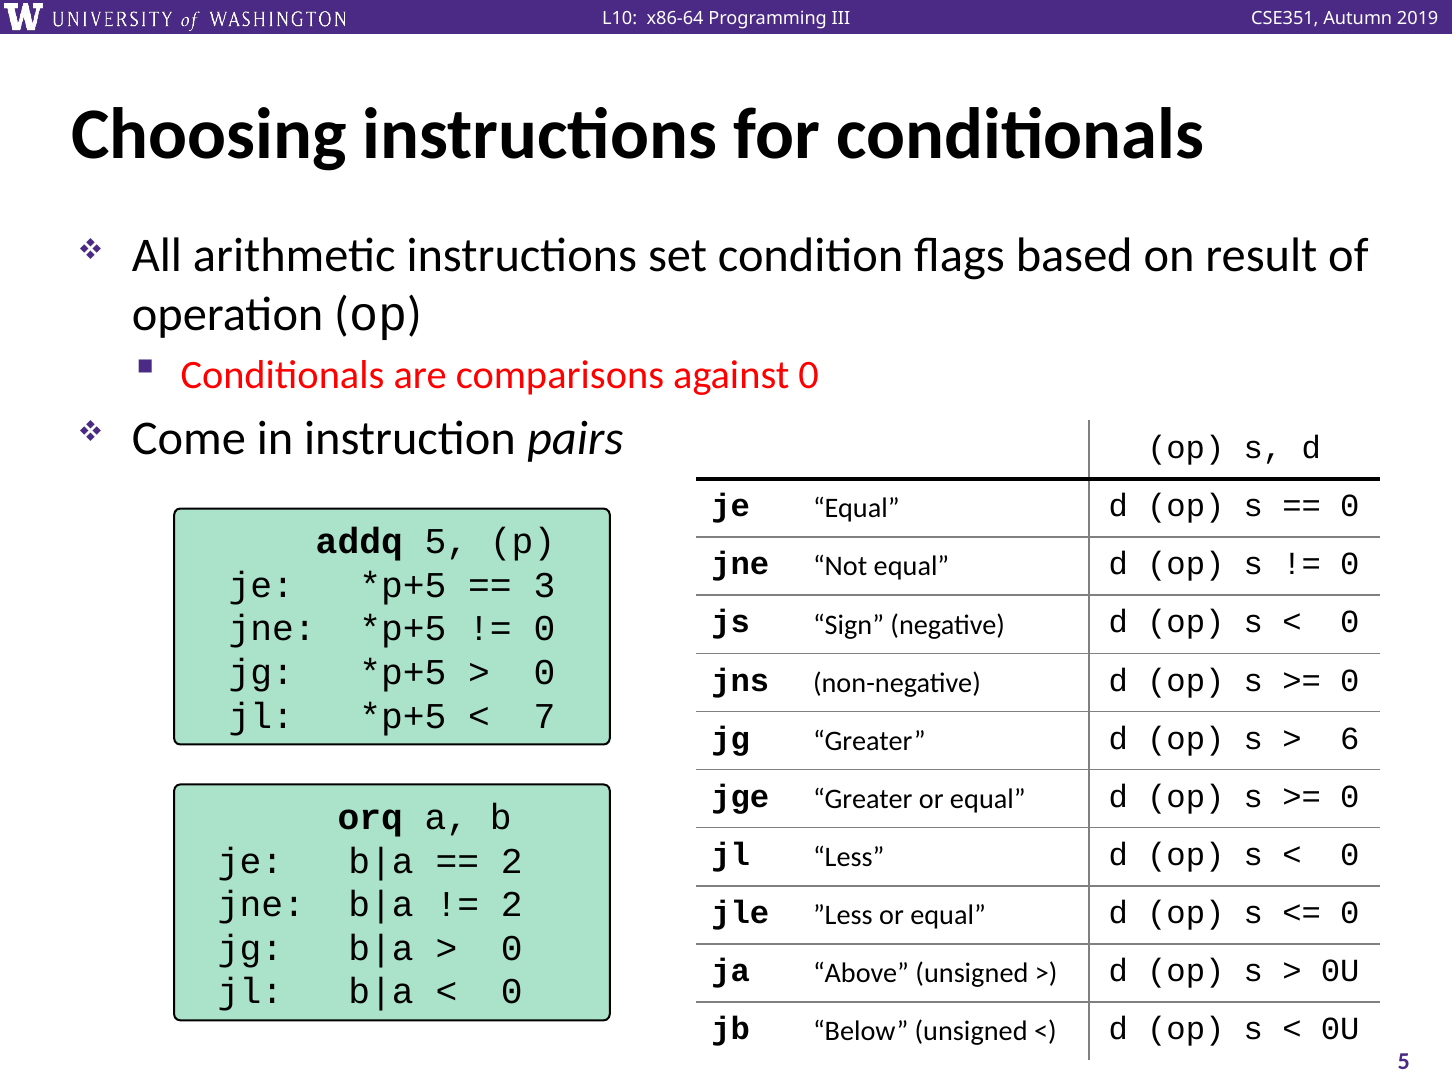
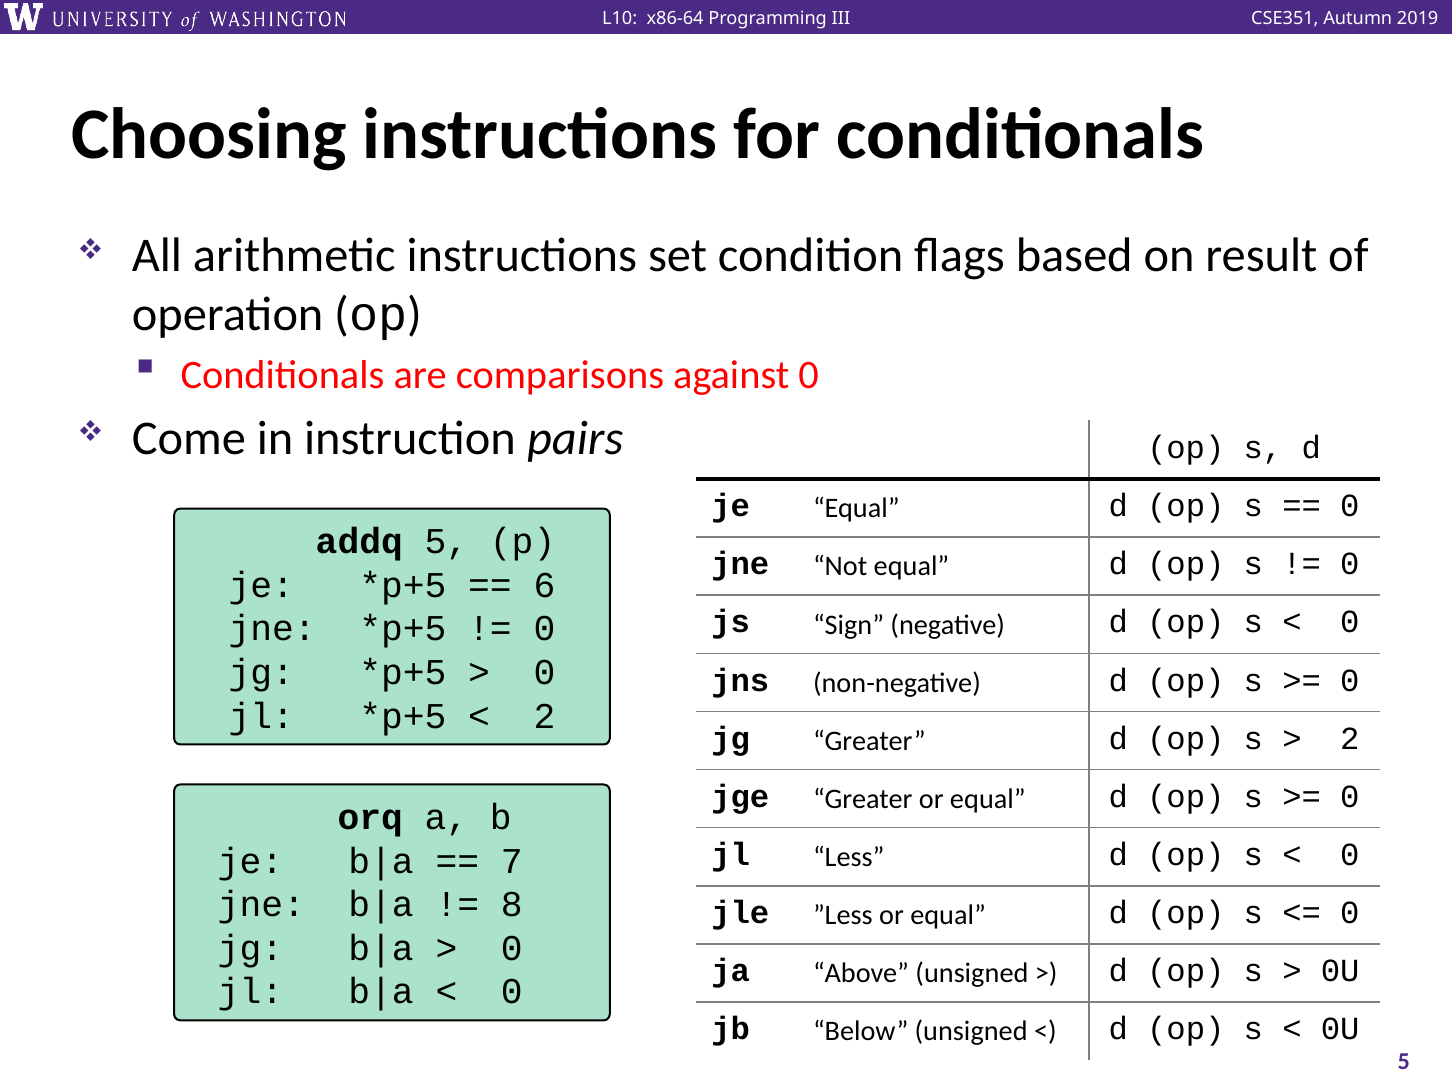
3: 3 -> 6 (544, 585)
7: 7 -> 2 (544, 716)
6: 6 -> 2 (1350, 738)
2: 2 -> 7 (512, 861)
2: 2 -> 8 (512, 905)
